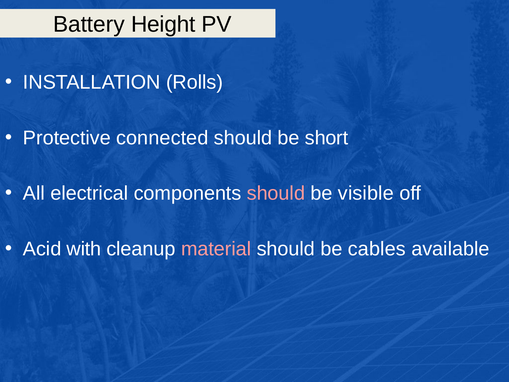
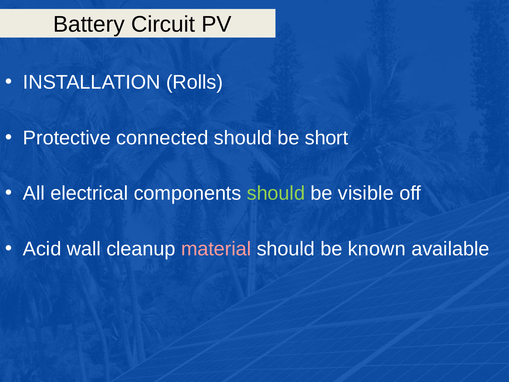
Height: Height -> Circuit (163, 24)
should colour: pink -> light green (276, 193)
with: with -> wall (84, 249)
cables: cables -> known (377, 249)
